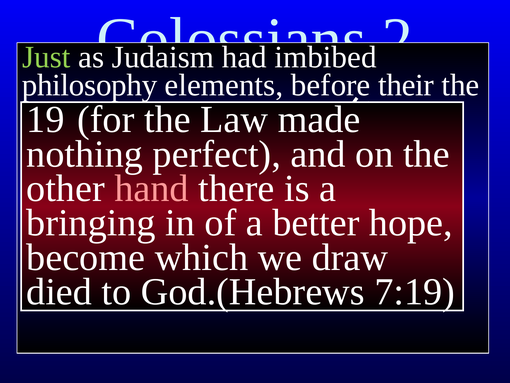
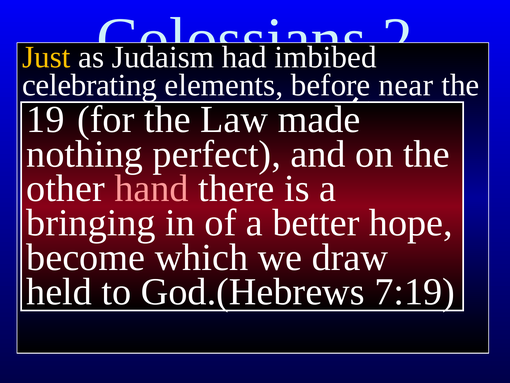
Just colour: light green -> yellow (46, 57)
philosophy: philosophy -> celebrating (90, 85)
their: their -> near (406, 85)
died: died -> held (59, 292)
